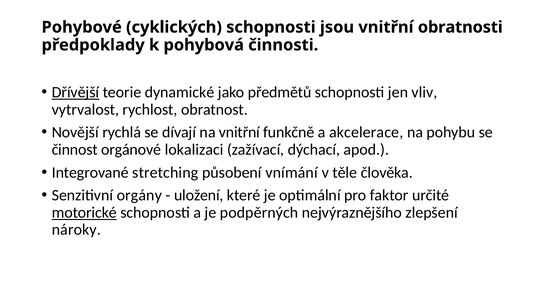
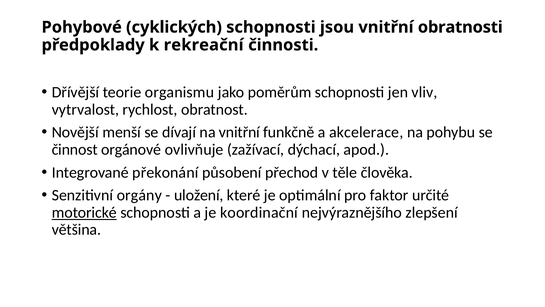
pohybová: pohybová -> rekreační (204, 45)
Dřívější underline: present -> none (75, 92)
dynamické: dynamické -> organismu (179, 92)
předmětů: předmětů -> poměrům (280, 92)
rychlá: rychlá -> menší (122, 132)
lokalizaci: lokalizaci -> ovlivňuje (194, 149)
stretching: stretching -> překonání (165, 172)
vnímání: vnímání -> přechod (292, 172)
podpěrných: podpěrných -> koordinační (259, 212)
nároky: nároky -> většina (76, 229)
